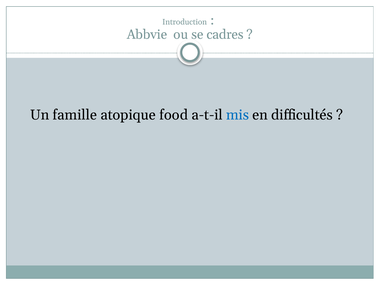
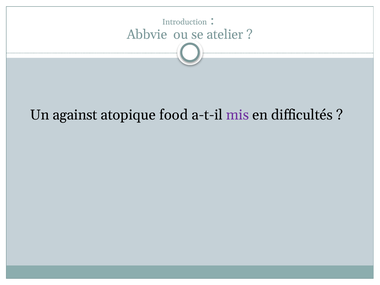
cadres: cadres -> atelier (225, 34)
famille: famille -> against (75, 115)
mis colour: blue -> purple (238, 115)
